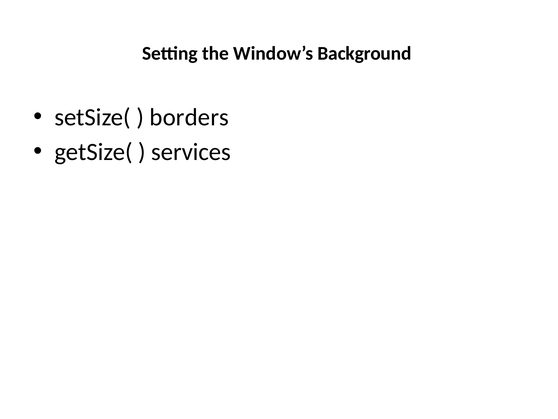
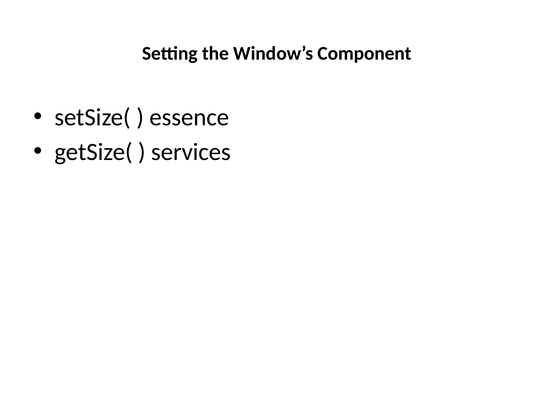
Background: Background -> Component (365, 53)
borders: borders -> essence (189, 117)
